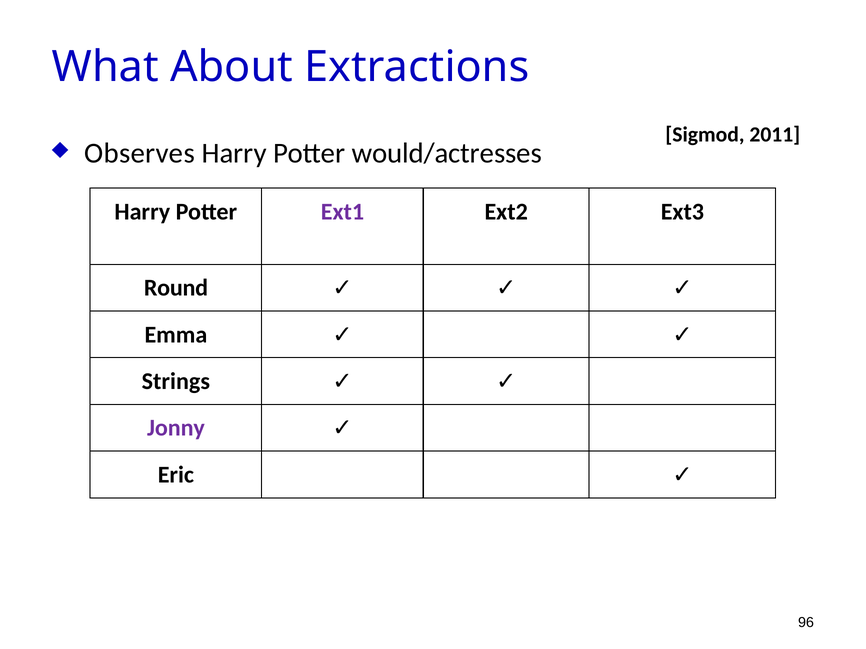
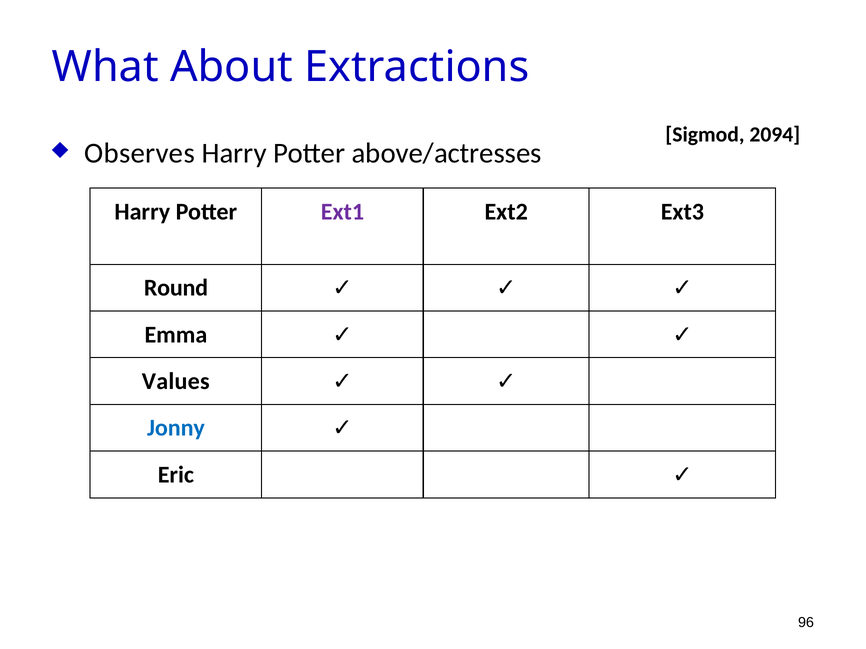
2011: 2011 -> 2094 (775, 134)
would/actresses: would/actresses -> above/actresses (447, 154)
Strings: Strings -> Values (176, 382)
Jonny colour: purple -> blue (176, 428)
